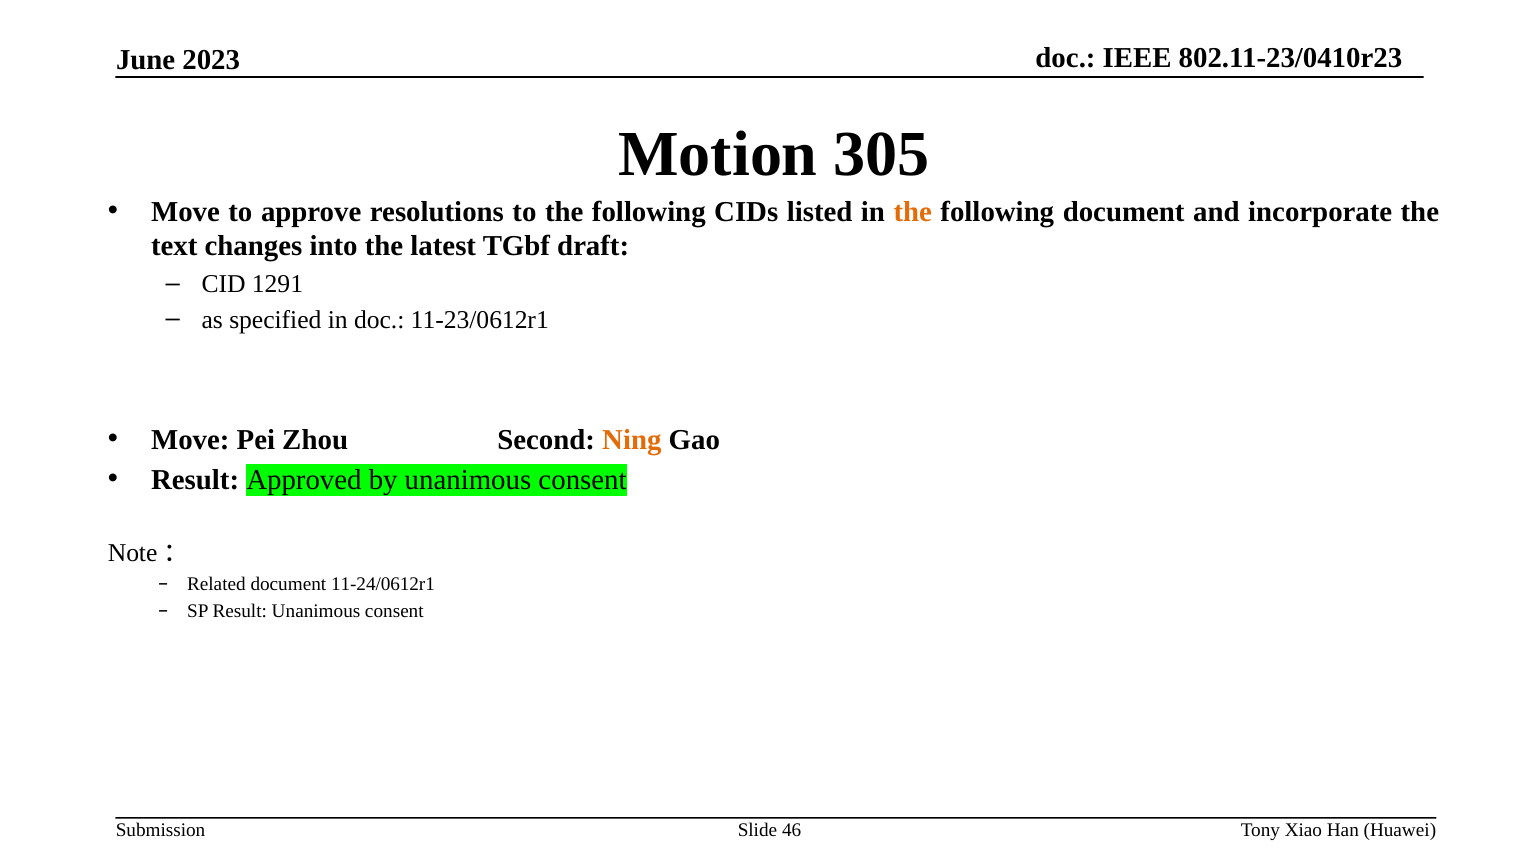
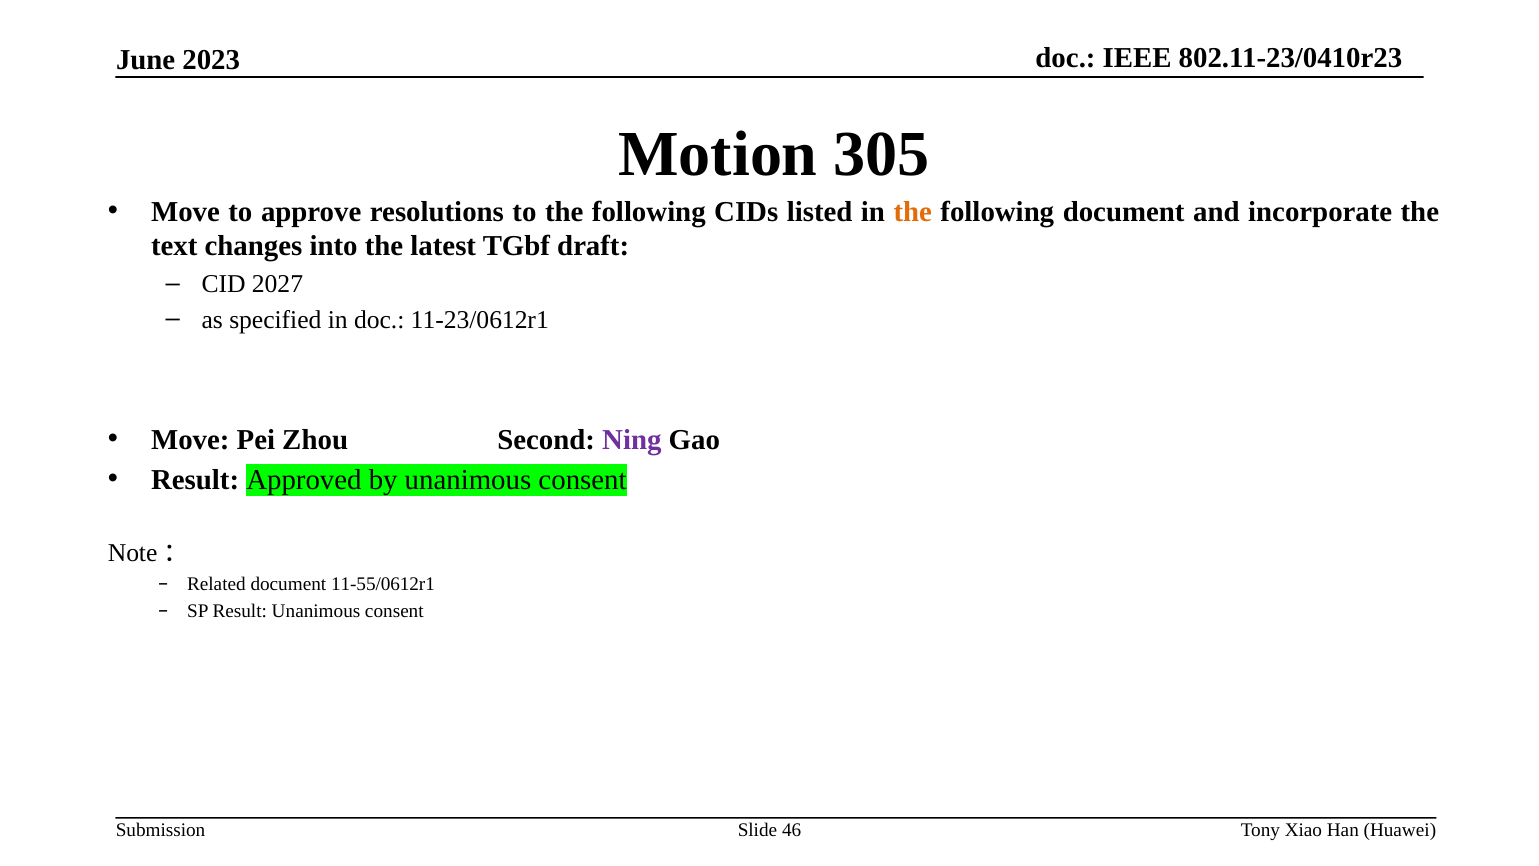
1291: 1291 -> 2027 (278, 284)
Ning colour: orange -> purple (632, 439)
11-24/0612r1: 11-24/0612r1 -> 11-55/0612r1 (383, 584)
